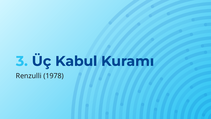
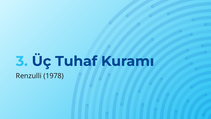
Kabul: Kabul -> Tuhaf (76, 61)
